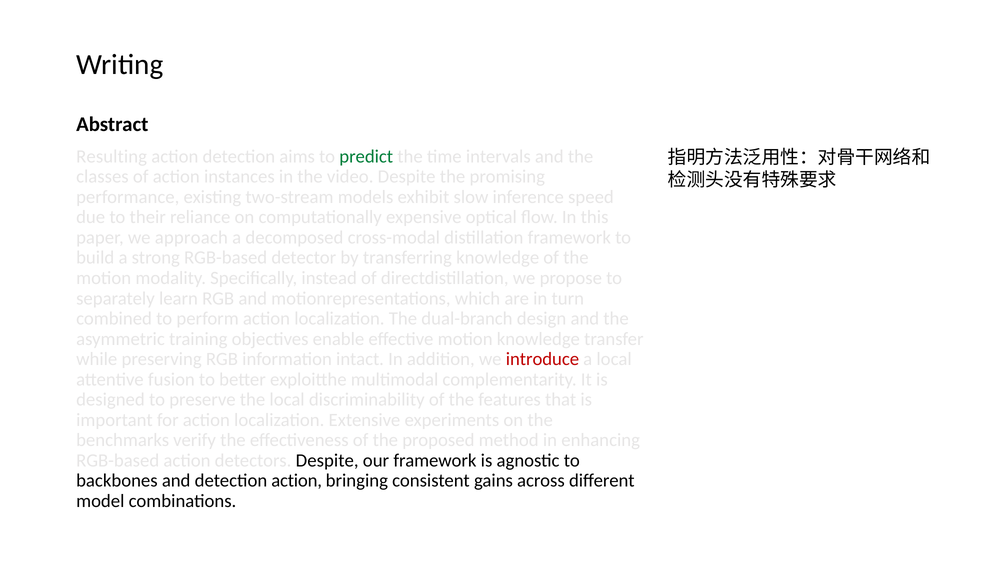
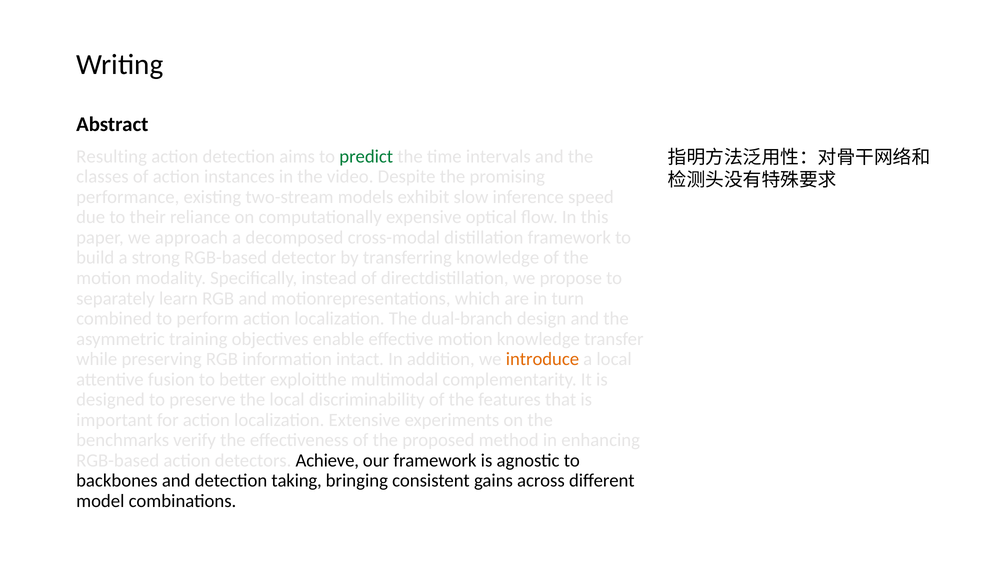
introduce colour: red -> orange (542, 359)
detectors Despite: Despite -> Achieve (327, 460)
detection action: action -> taking (297, 480)
